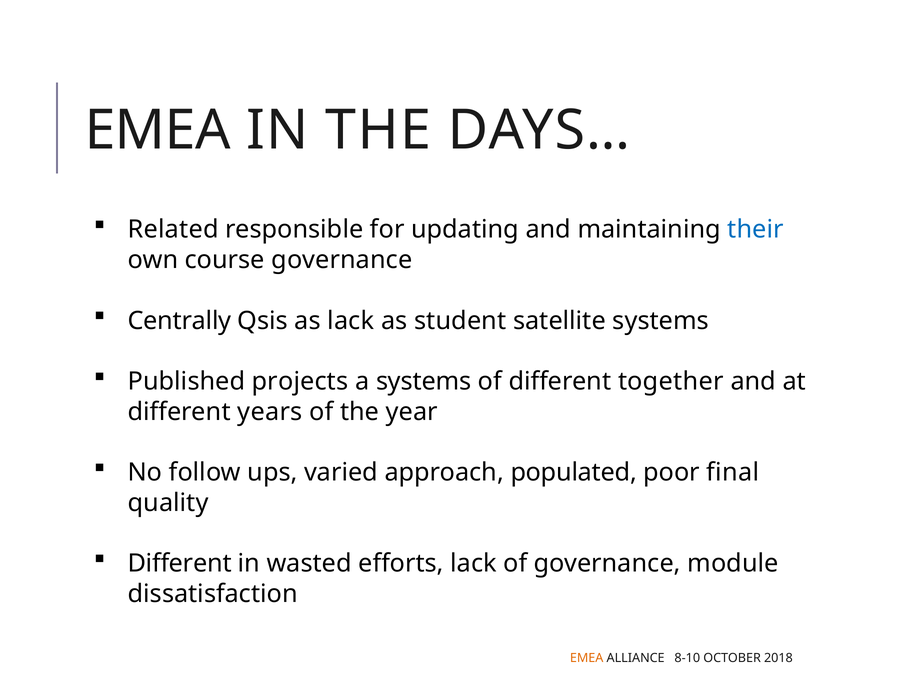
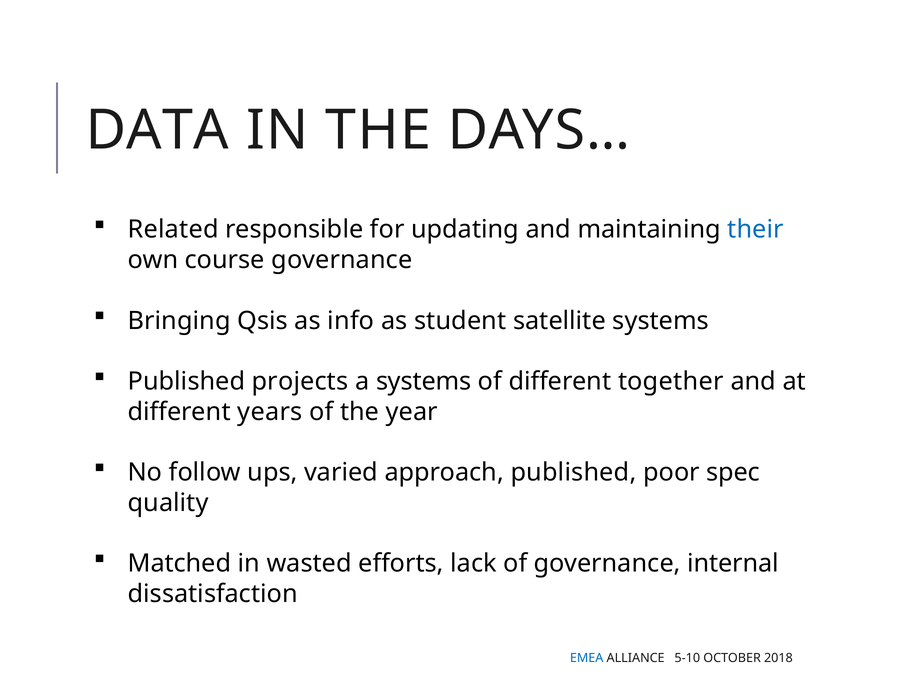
EMEA: EMEA -> DATA (157, 131)
Centrally: Centrally -> Bringing (179, 320)
as lack: lack -> info (351, 320)
approach populated: populated -> published (573, 472)
final: final -> spec (733, 472)
Different: Different -> Matched (180, 563)
module: module -> internal (733, 563)
EMEA colour: orange -> blue (587, 657)
8-10: 8-10 -> 5-10 (687, 657)
